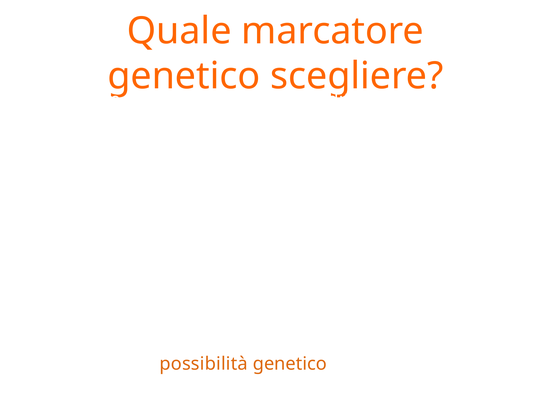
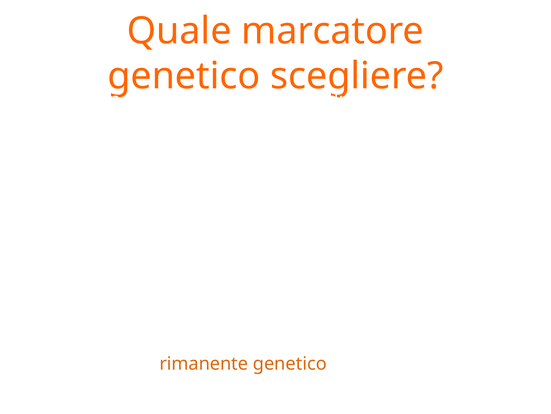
come possibilità: possibilità -> rimanente (204, 363)
